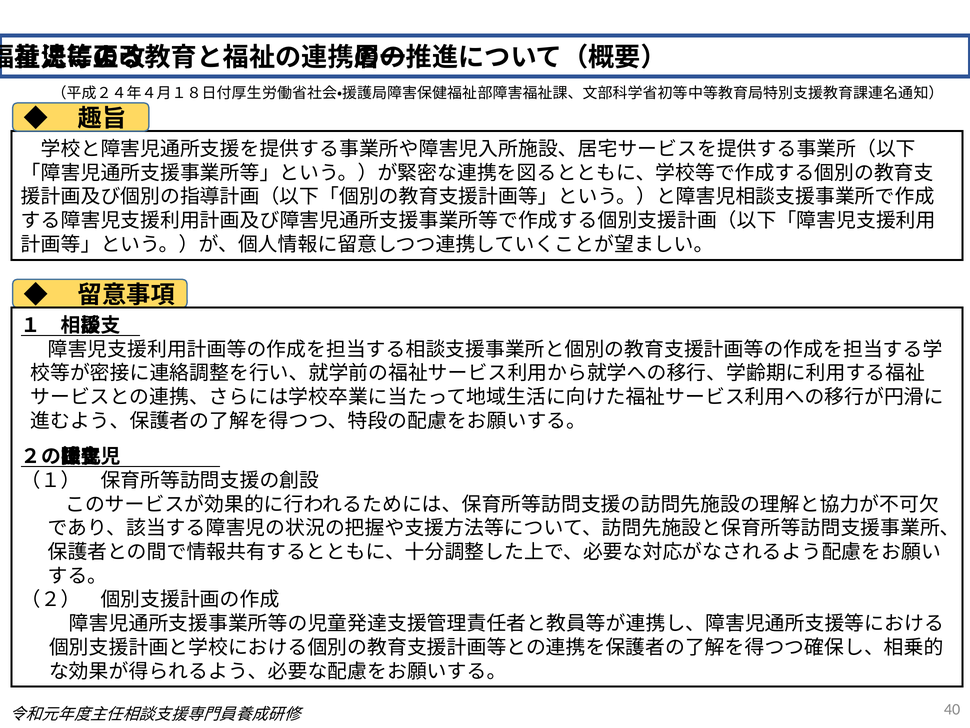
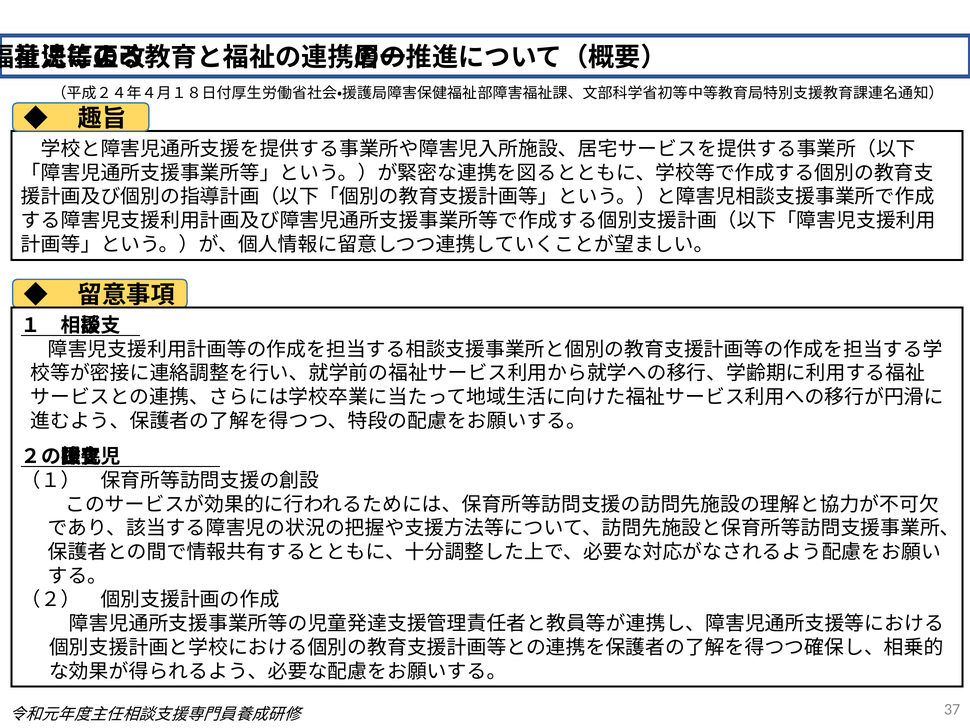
40: 40 -> 37 (952, 709)
